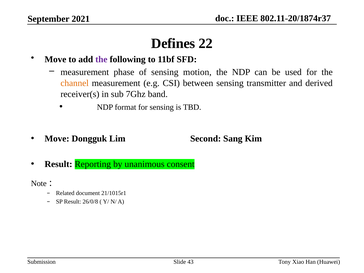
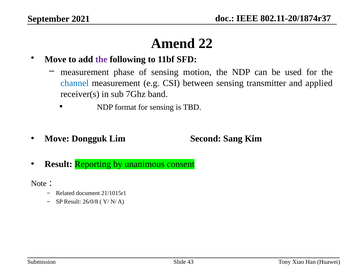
Defines: Defines -> Amend (173, 43)
channel colour: orange -> blue (75, 83)
derived: derived -> applied (319, 83)
